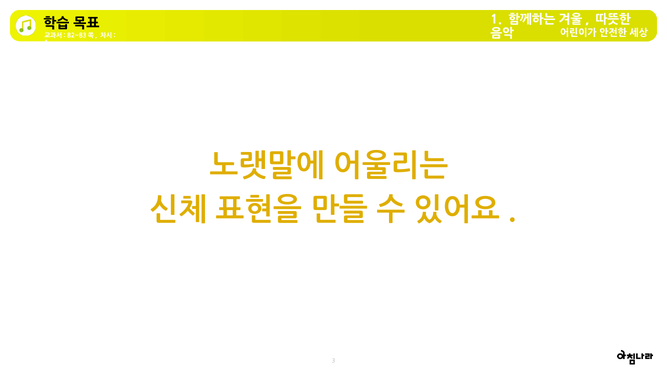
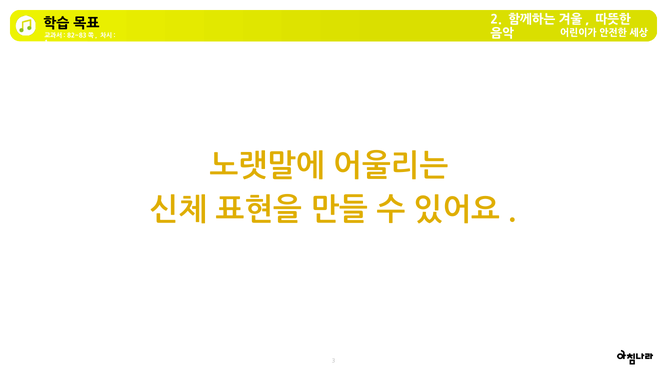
1: 1 -> 2 (496, 20)
